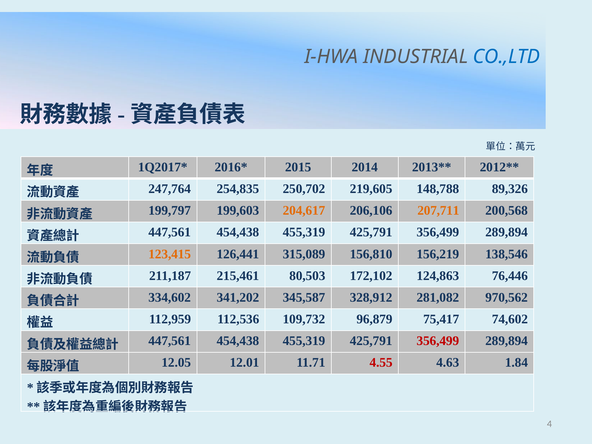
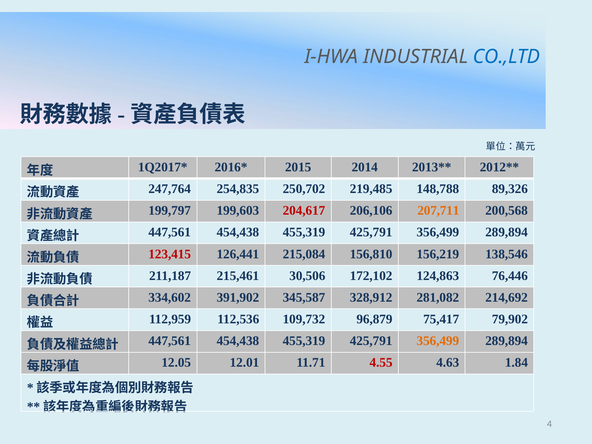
219,605: 219,605 -> 219,485 (371, 189)
204,617 colour: orange -> red (304, 211)
123,415 colour: orange -> red (170, 254)
315,089: 315,089 -> 215,084 (304, 254)
80,503: 80,503 -> 30,506 (307, 276)
341,202: 341,202 -> 391,902 (238, 297)
970,562: 970,562 -> 214,692 (507, 297)
74,602: 74,602 -> 79,902 (510, 319)
356,499 colour: red -> orange (438, 341)
